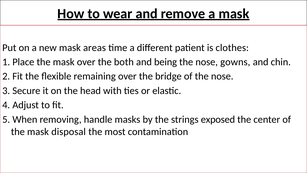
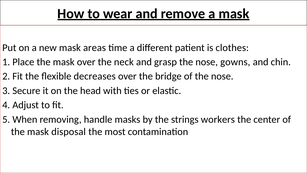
both: both -> neck (124, 62)
being: being -> grasp (166, 62)
remaining: remaining -> decreases (95, 76)
exposed: exposed -> workers (218, 119)
